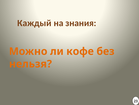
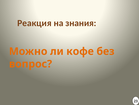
Каждый: Каждый -> Реакция (34, 23)
нельзя: нельзя -> вопрос (30, 64)
